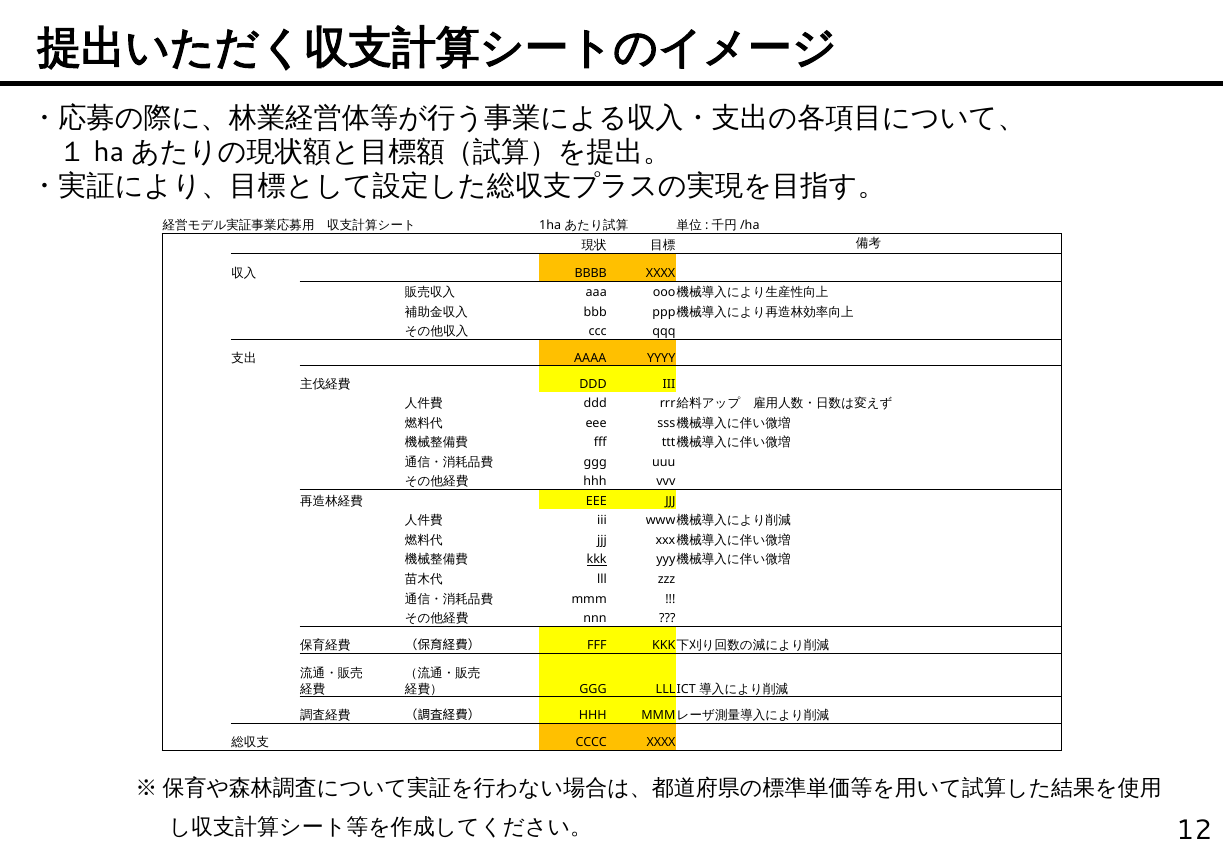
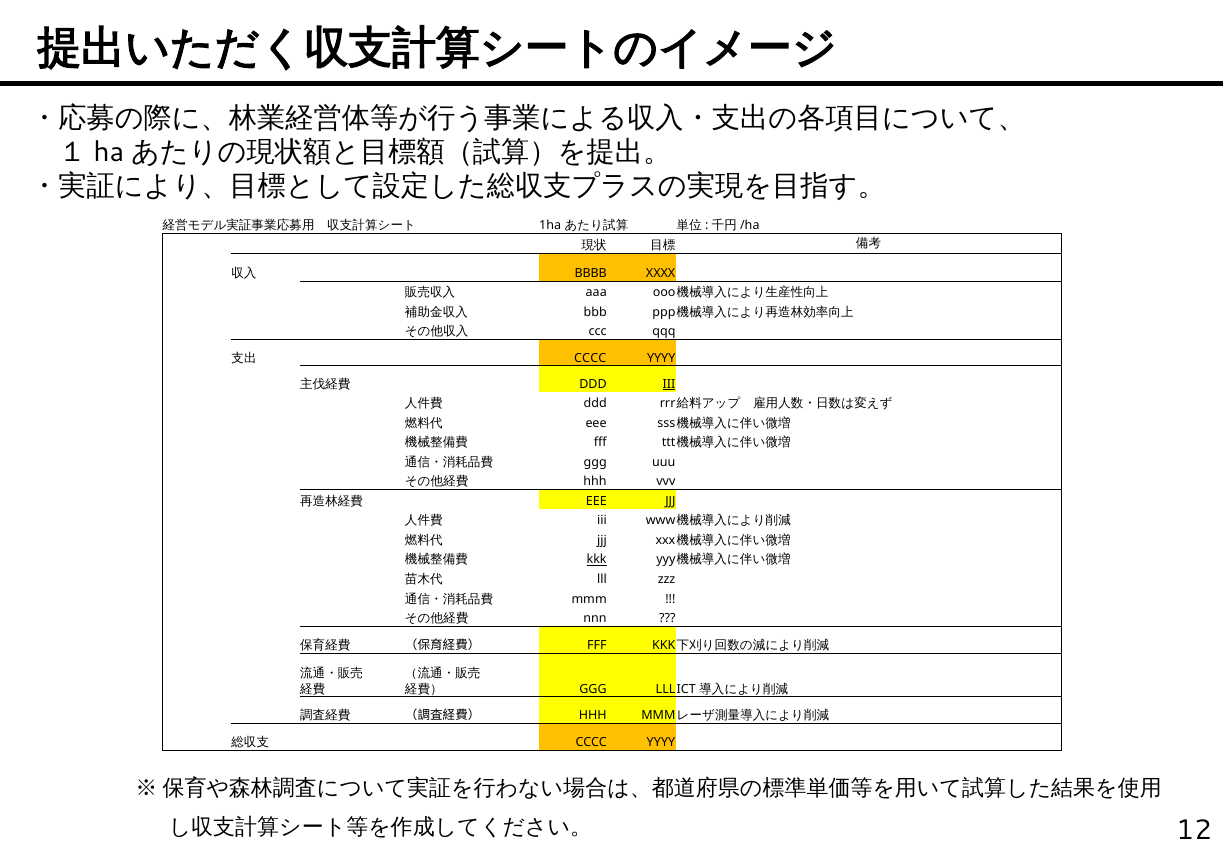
AAAA: AAAA -> CCCC (590, 358)
III underline: none -> present (669, 384)
XXXX: XXXX -> YYYY (661, 743)
